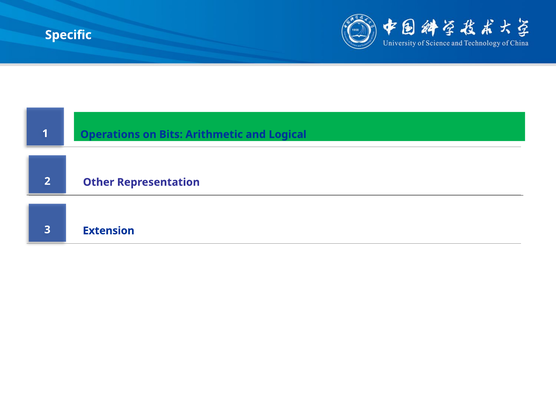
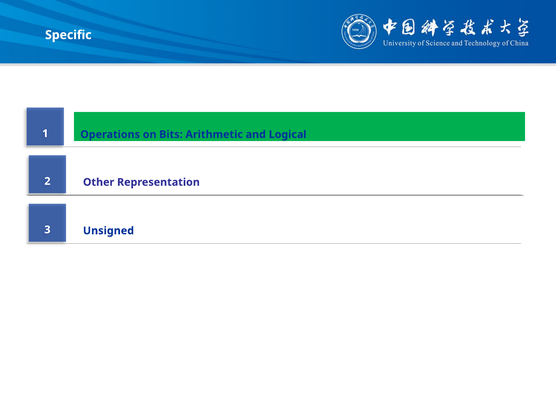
Extension: Extension -> Unsigned (108, 231)
